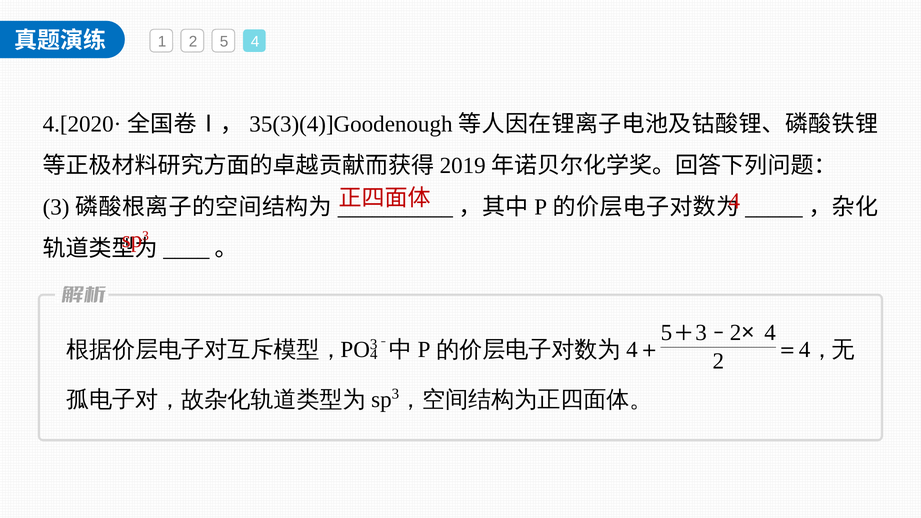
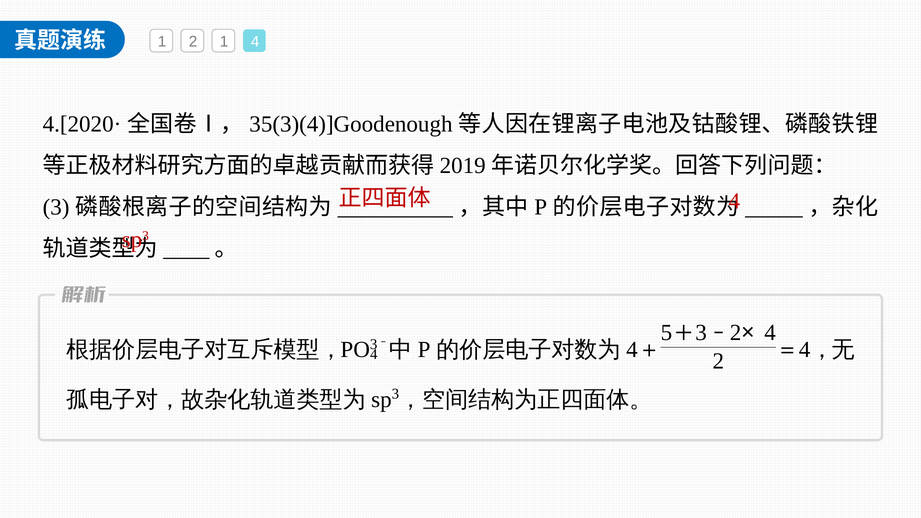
2 5: 5 -> 1 (224, 42)
